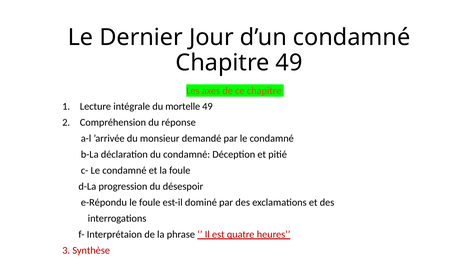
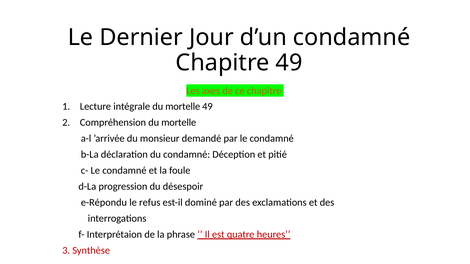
Compréhension du réponse: réponse -> mortelle (179, 123)
le foule: foule -> refus (150, 203)
